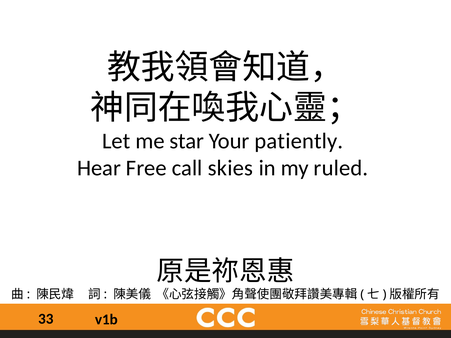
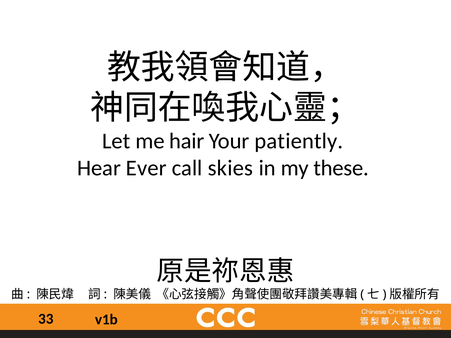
star: star -> hair (187, 141)
Free: Free -> Ever (146, 168)
ruled: ruled -> these (341, 168)
